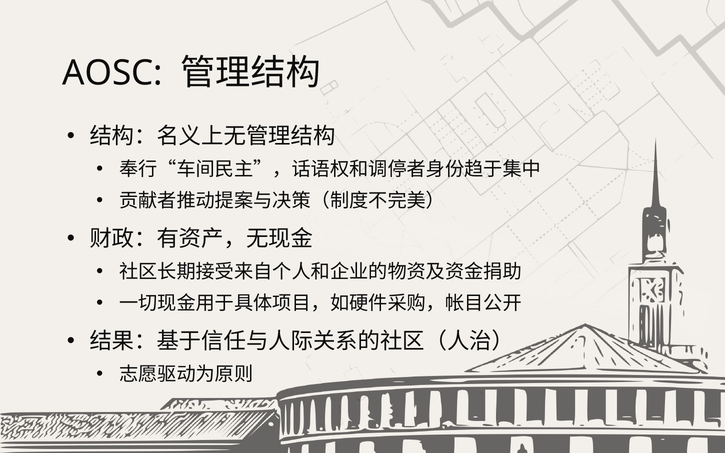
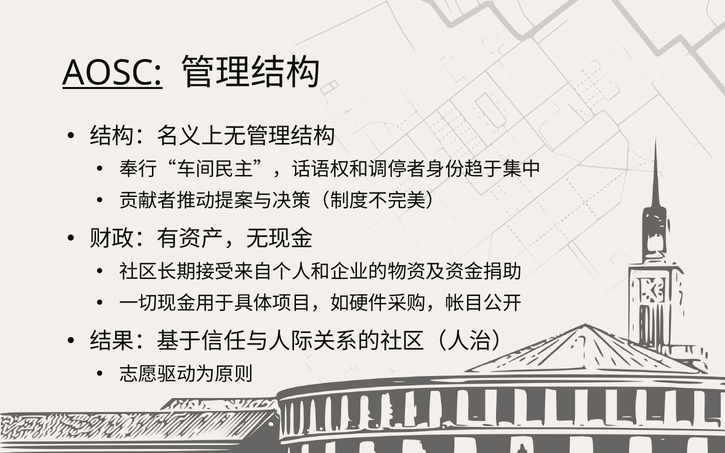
AOSC underline: none -> present (113, 73)
